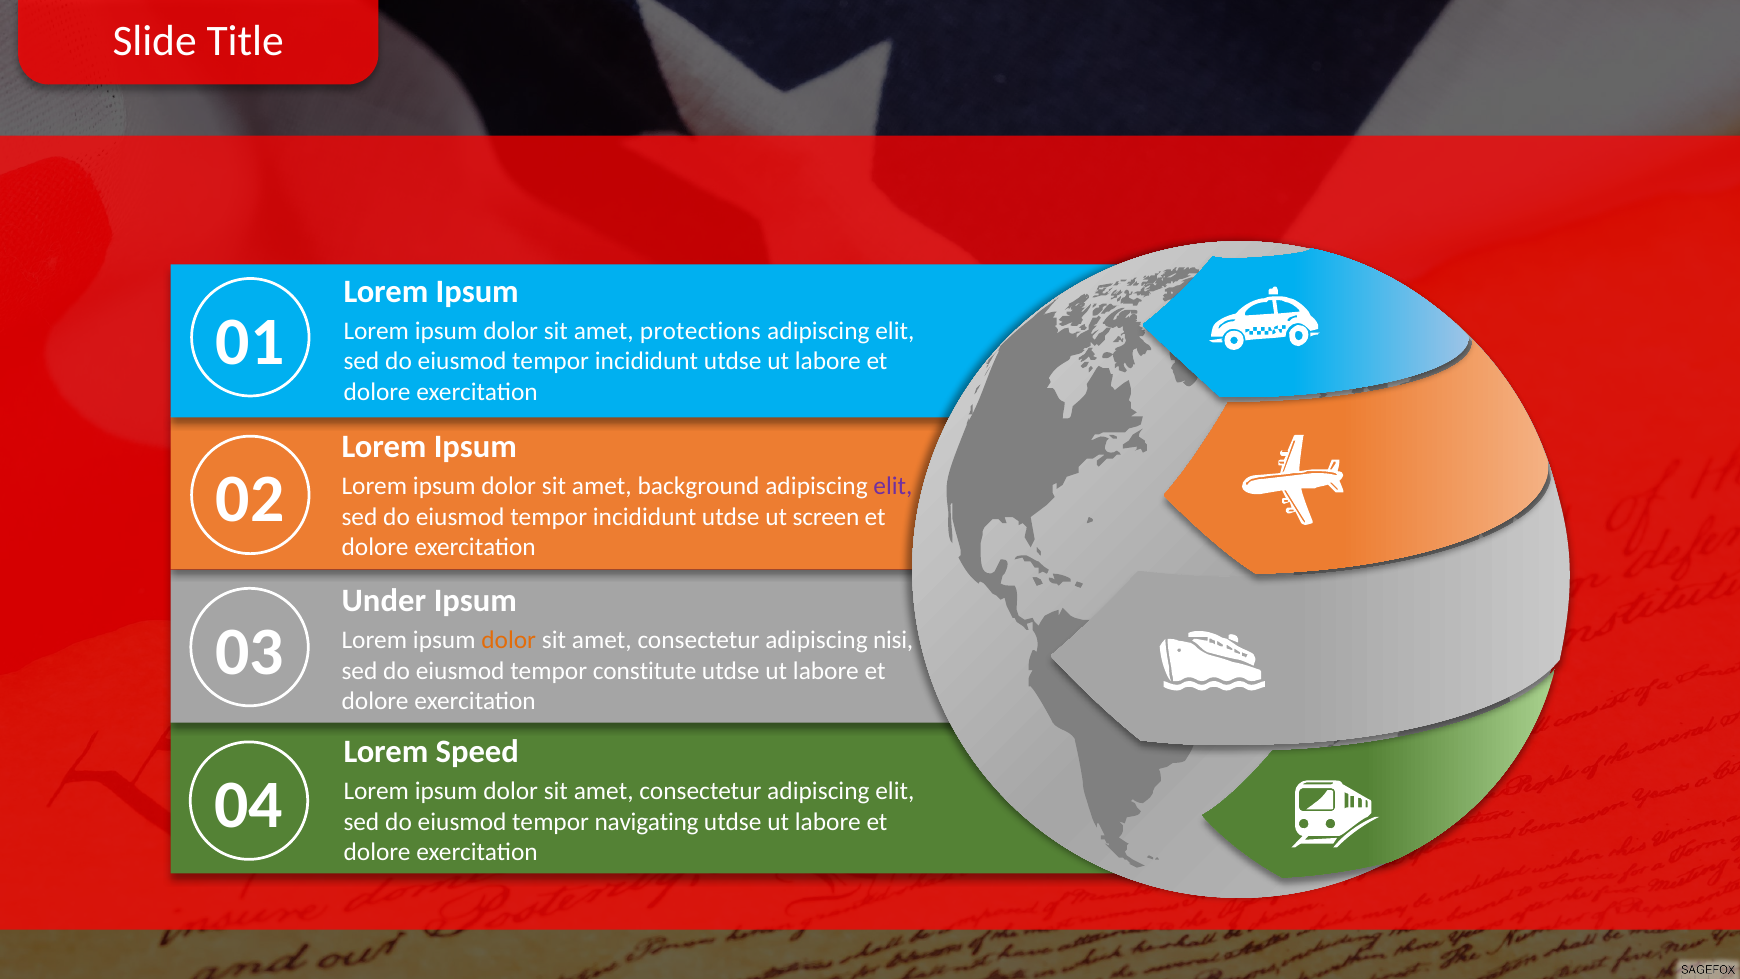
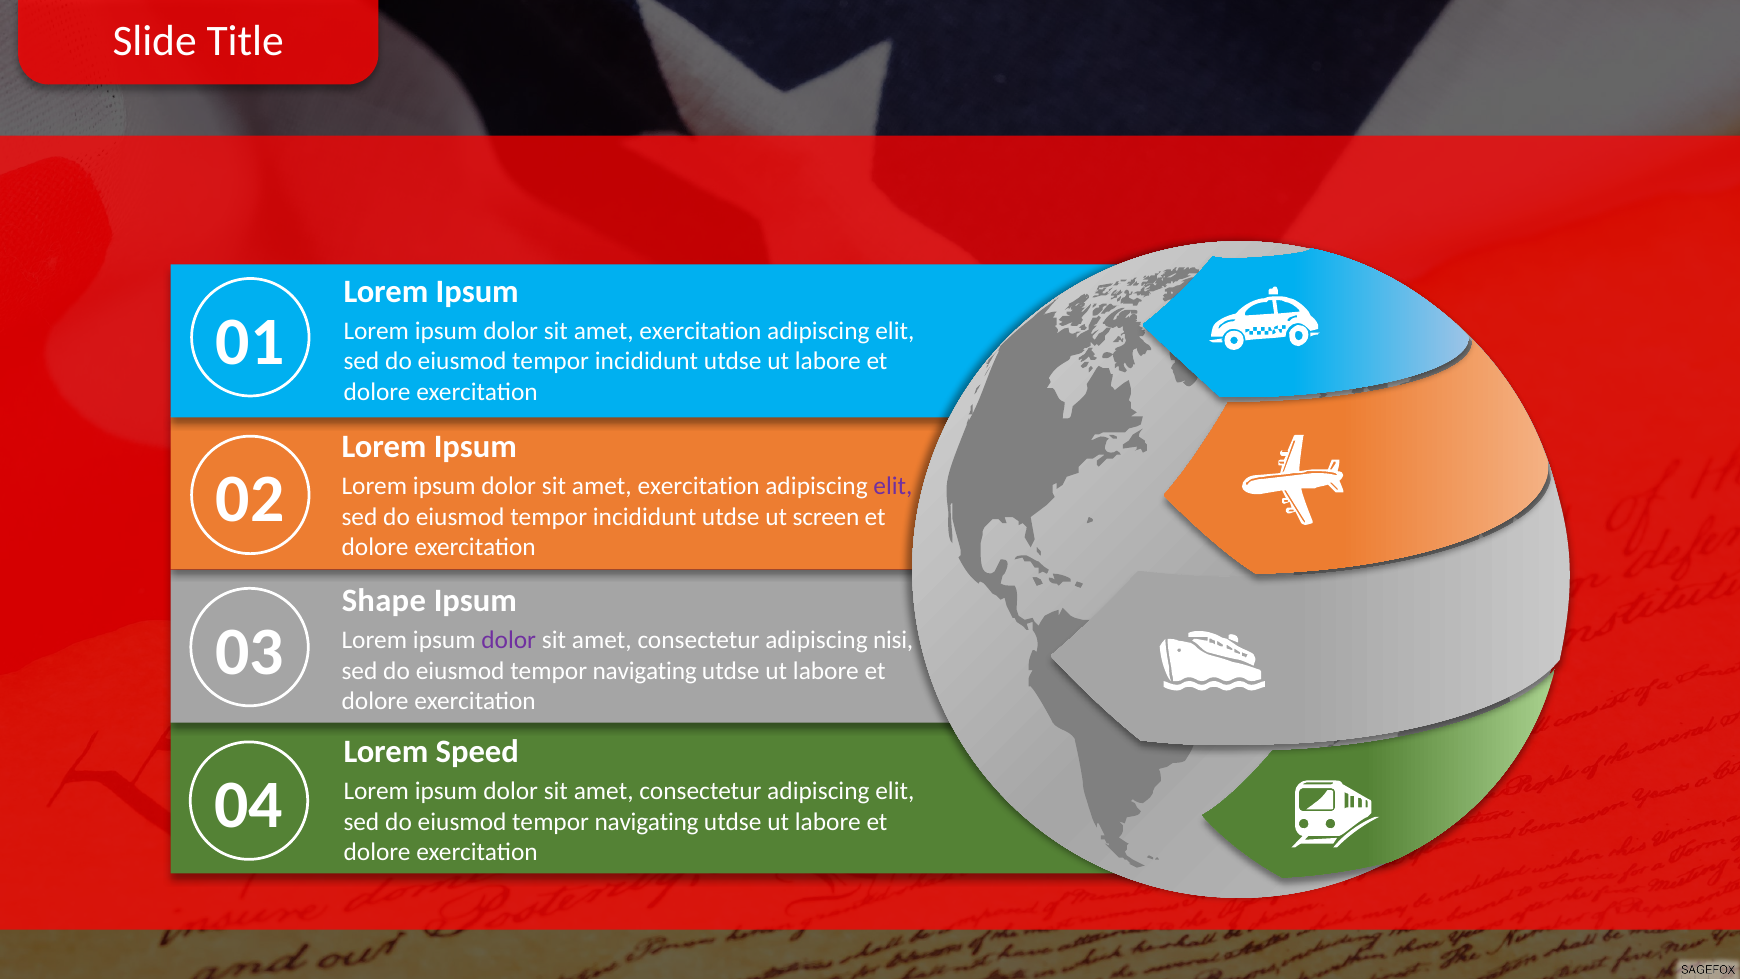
protections: protections -> exercitation (701, 331)
background: background -> exercitation (699, 486)
Under: Under -> Shape (384, 601)
dolor colour: orange -> purple (509, 640)
constitute: constitute -> navigating (645, 671)
